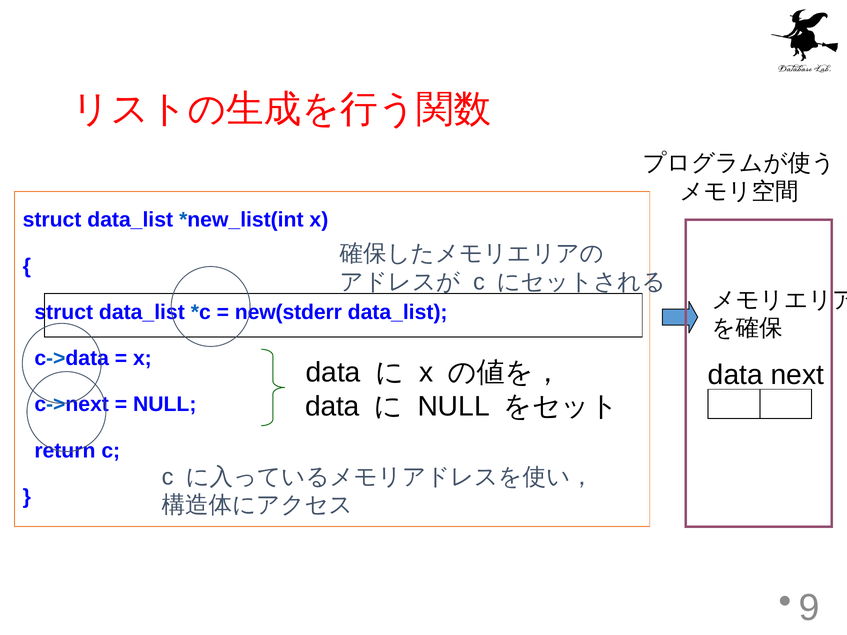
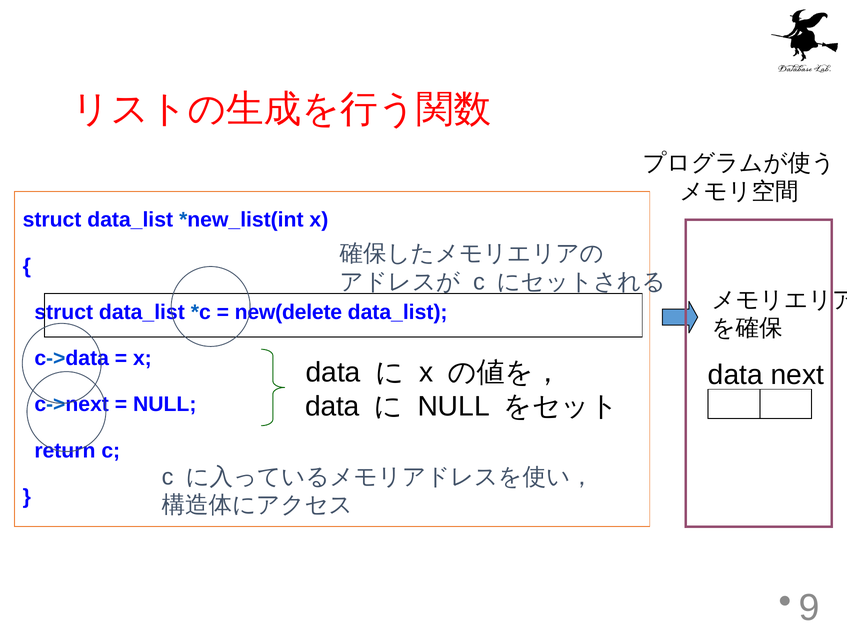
new(stderr: new(stderr -> new(delete (288, 312)
